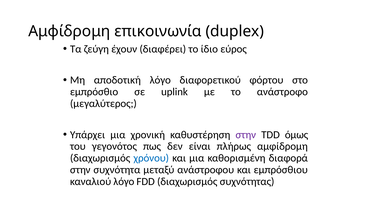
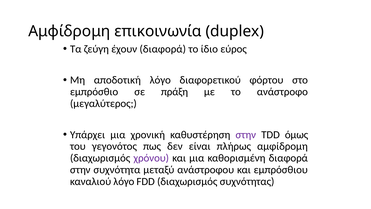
έχουν διαφέρει: διαφέρει -> διαφορά (163, 49)
uplink: uplink -> πράξη (175, 92)
χρόνου colour: blue -> purple (151, 158)
